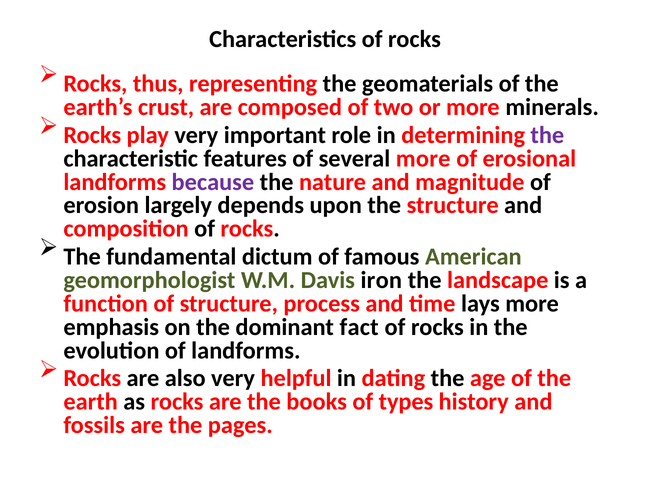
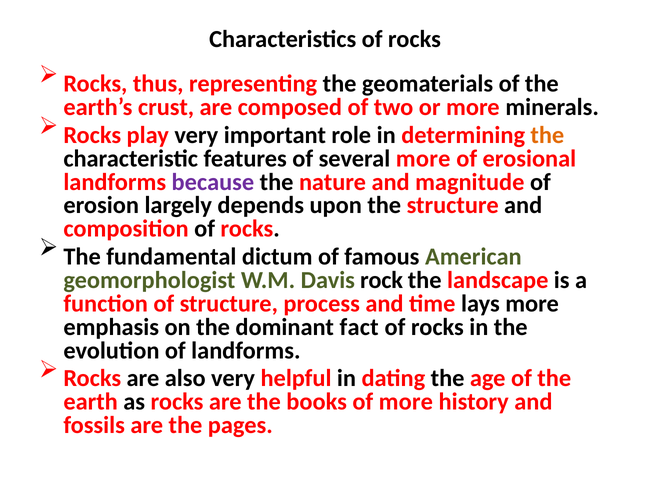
the colour: purple -> orange (547, 135)
iron: iron -> rock (382, 280)
of types: types -> more (406, 401)
